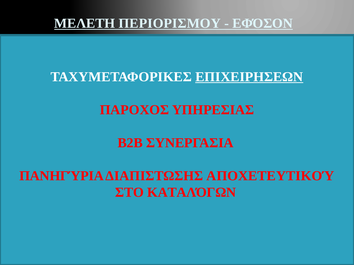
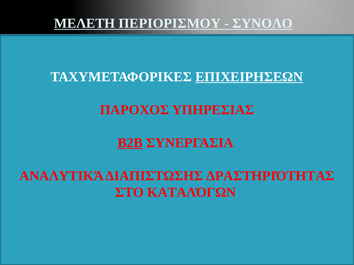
ΕΦΌΣΟΝ: ΕΦΌΣΟΝ -> ΣΥΝΟΛΟ (262, 23)
Β2Β underline: none -> present (130, 143)
ΠΑΝΗΓΎΡΙΑ: ΠΑΝΗΓΎΡΙΑ -> ΑΝΑΛΥΤΙΚΆ (62, 176)
ΑΠΟΧΕΤΕΥΤΙΚΟΎ: ΑΠΟΧΕΤΕΥΤΙΚΟΎ -> ΔΡΑΣΤΗΡΙΌΤΗΤΑΣ (270, 176)
